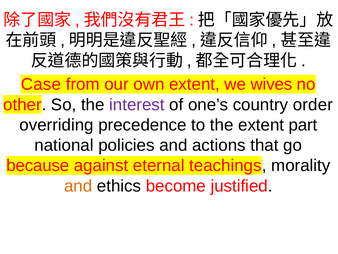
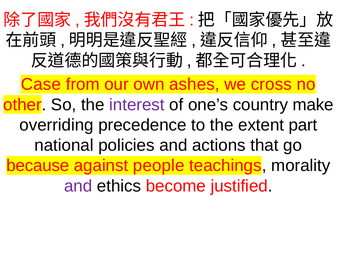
own extent: extent -> ashes (194, 84)
wives: wives -> cross (271, 84)
order: order -> make (313, 104)
eternal: eternal -> people (159, 165)
and colour: orange -> purple (78, 186)
